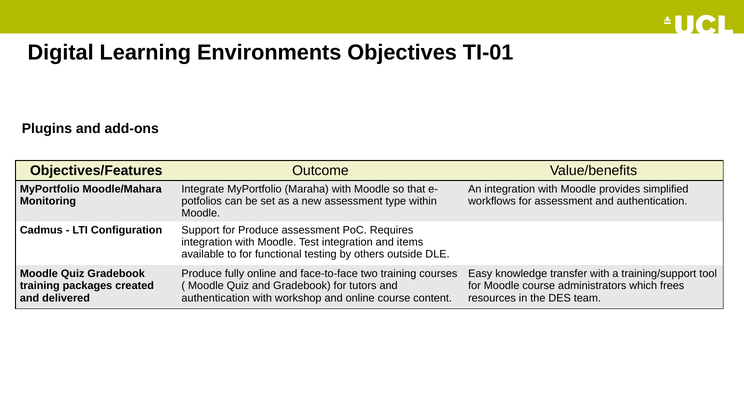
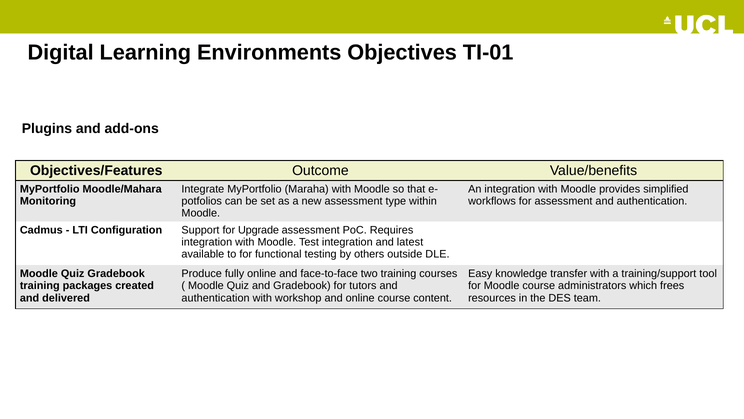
for Produce: Produce -> Upgrade (258, 230)
items: items -> latest (410, 242)
